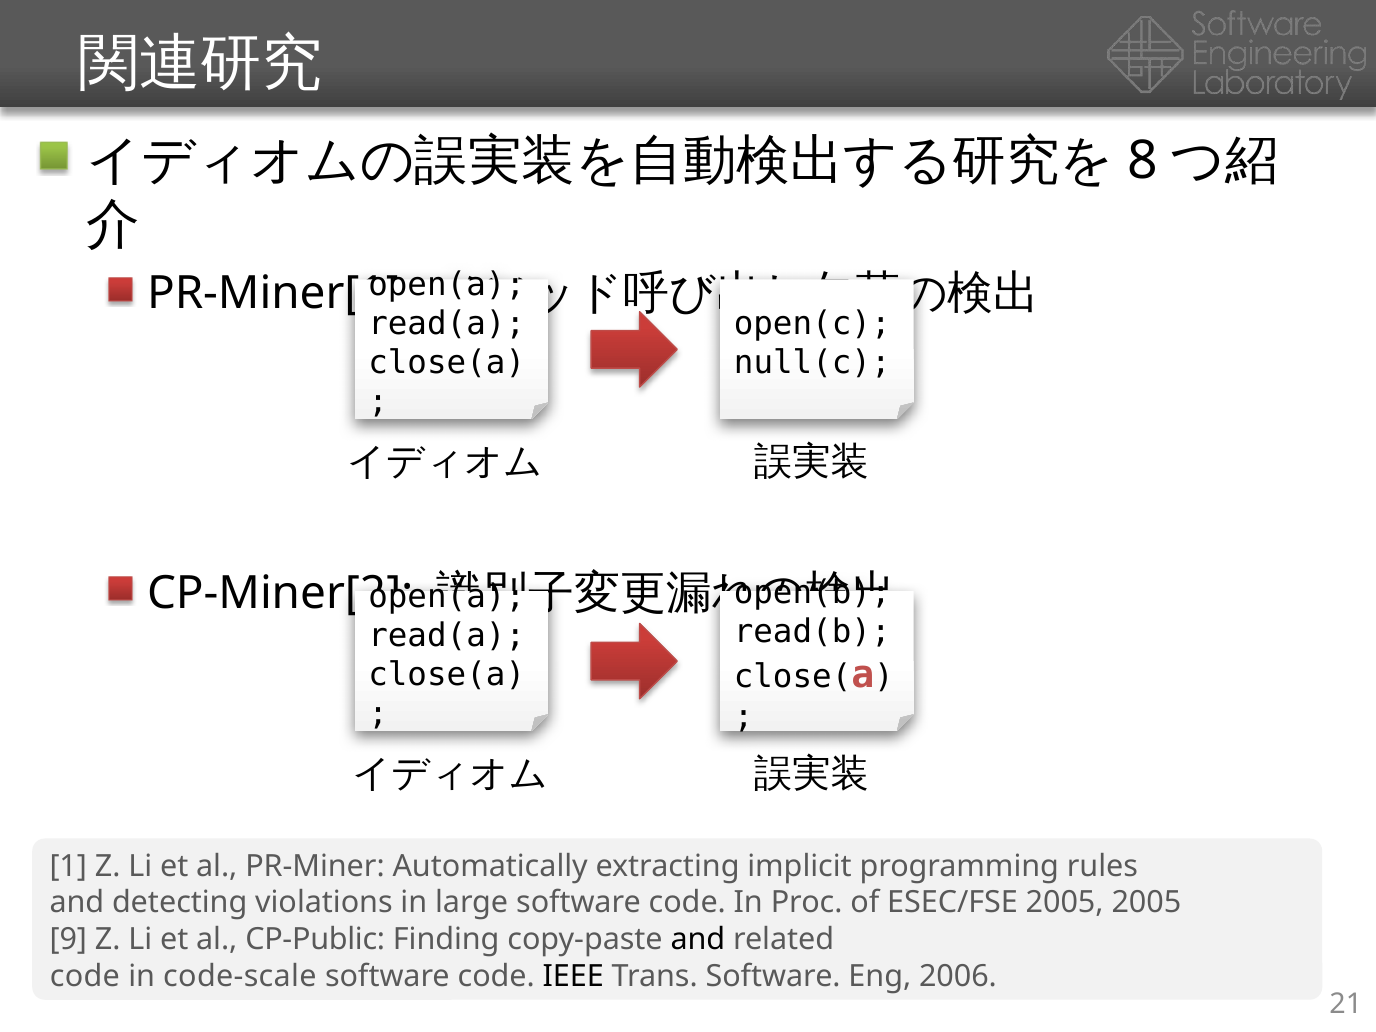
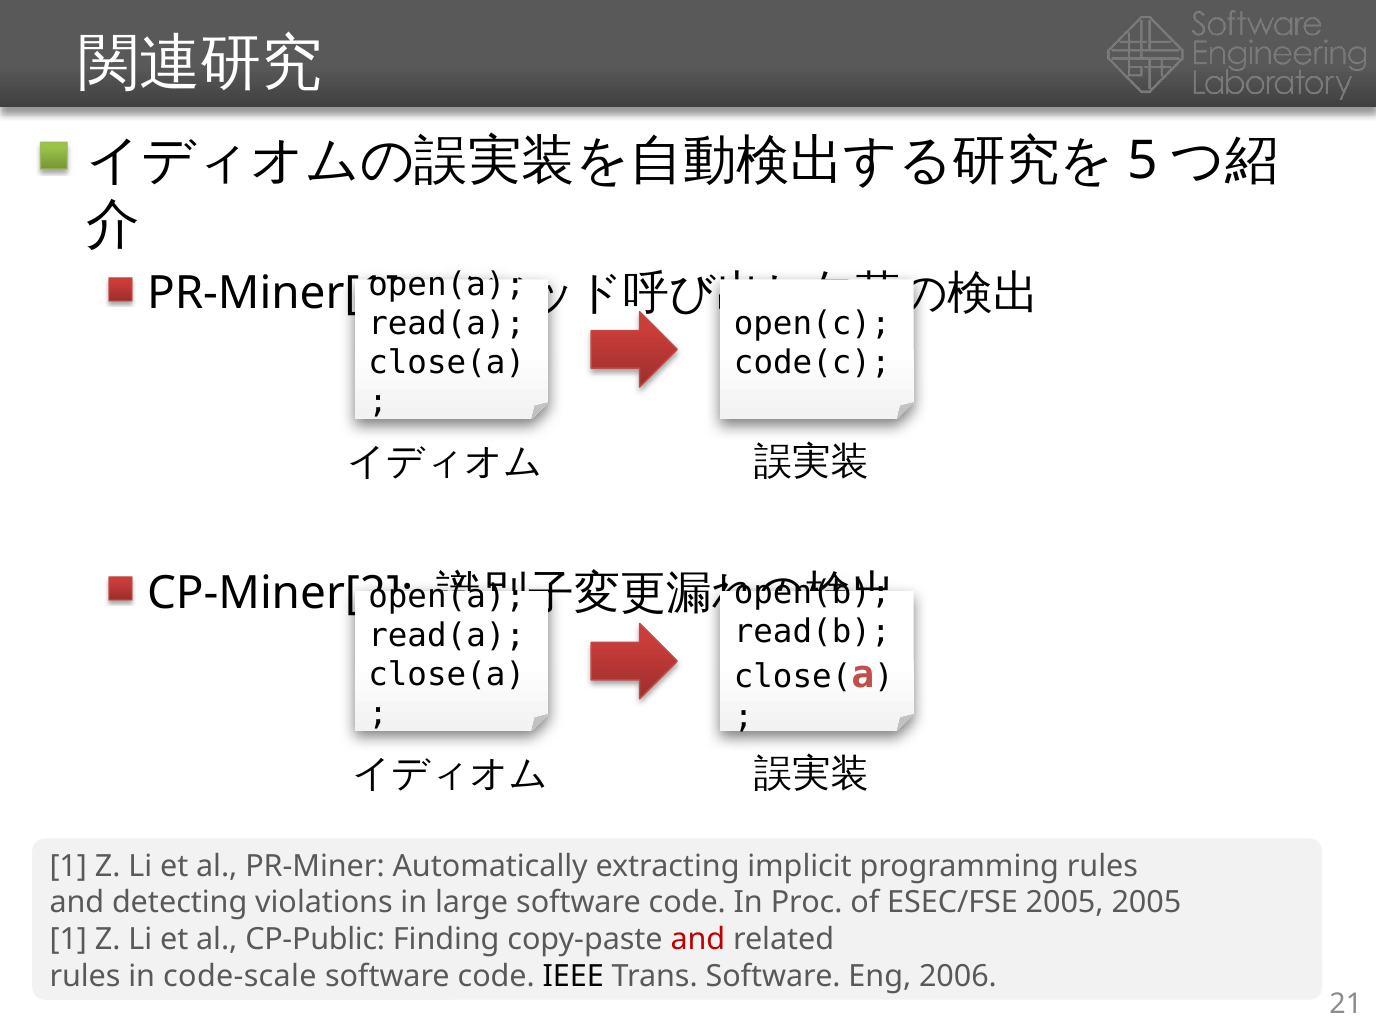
8: 8 -> 5 (1143, 161)
null(c: null(c -> code(c (812, 363)
9: 9 -> 1 (68, 940)
and colour: black -> red (698, 940)
code: code -> rules (85, 976)
